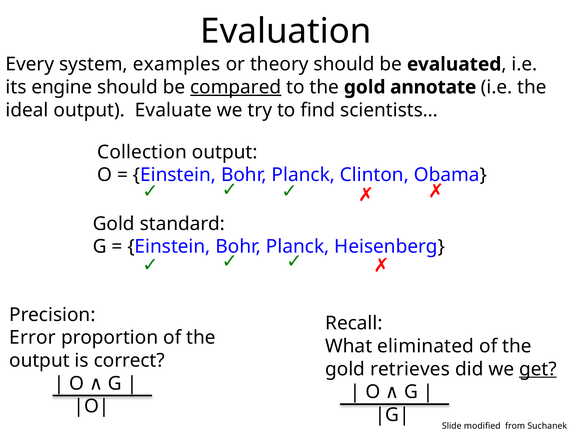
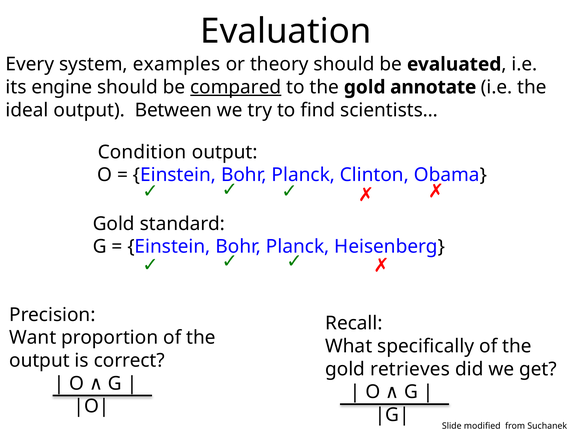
Evaluate: Evaluate -> Between (173, 110)
Collection: Collection -> Condition (142, 152)
Error: Error -> Want (33, 338)
eliminated: eliminated -> specifically (426, 346)
get underline: present -> none (538, 369)
